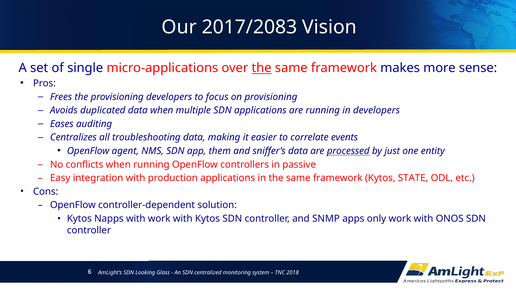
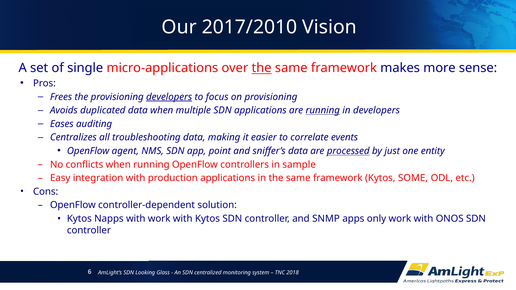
2017/2083: 2017/2083 -> 2017/2010 (250, 27)
developers underline: none -> present (169, 97)
running underline: none -> present (323, 110)
them: them -> point (220, 151)
passive: passive -> sample (299, 165)
STATE: STATE -> SOME (413, 178)
